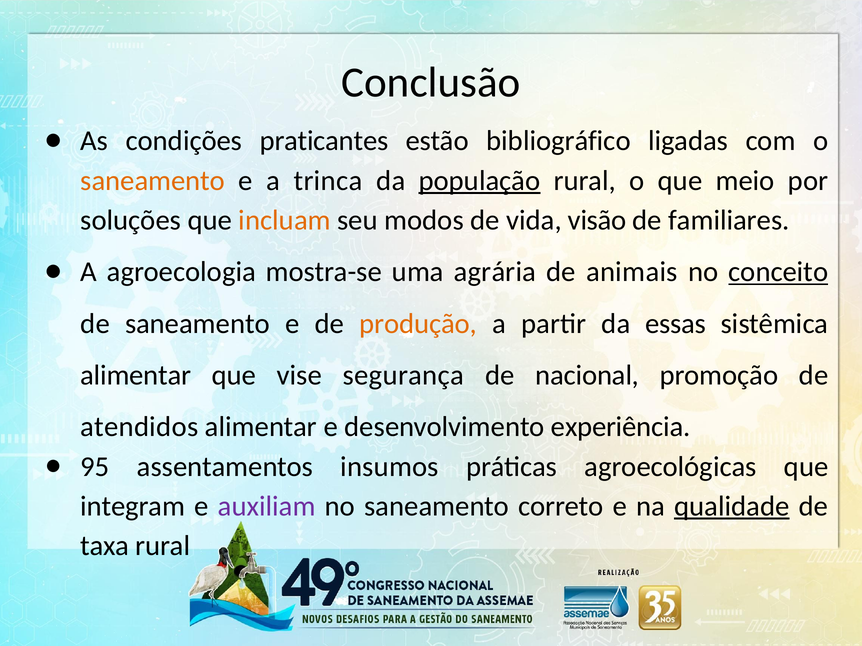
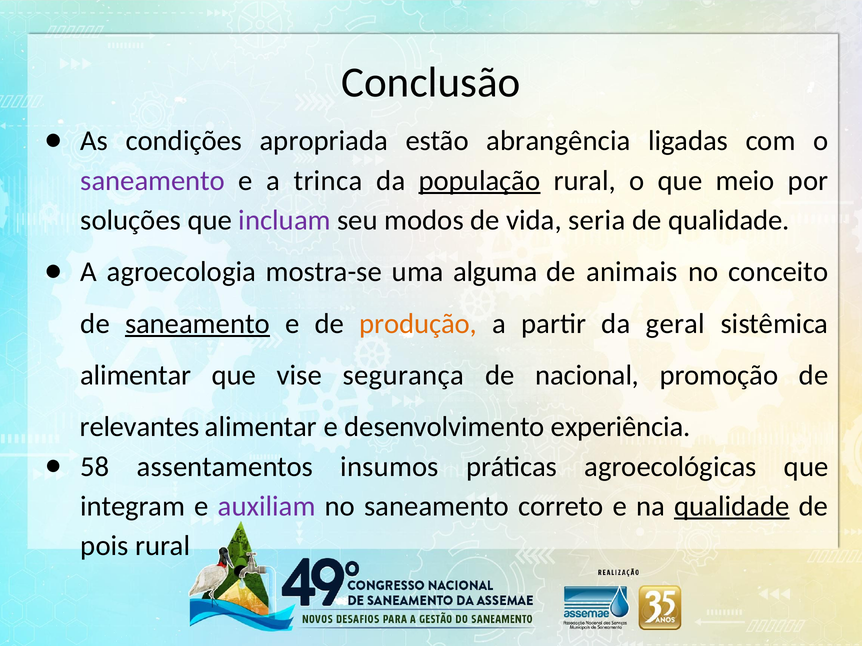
praticantes: praticantes -> apropriada (324, 141)
bibliográfico: bibliográfico -> abrangência (558, 141)
saneamento colour: orange -> purple (153, 181)
incluam colour: orange -> purple (285, 220)
visão: visão -> seria (597, 220)
de familiares: familiares -> qualidade (729, 220)
agrária: agrária -> alguma (495, 272)
conceito underline: present -> none (778, 272)
saneamento underline: none -> present (197, 324)
essas: essas -> geral (675, 324)
atendidos: atendidos -> relevantes (140, 427)
95: 95 -> 58 (95, 467)
taxa: taxa -> pois (105, 546)
